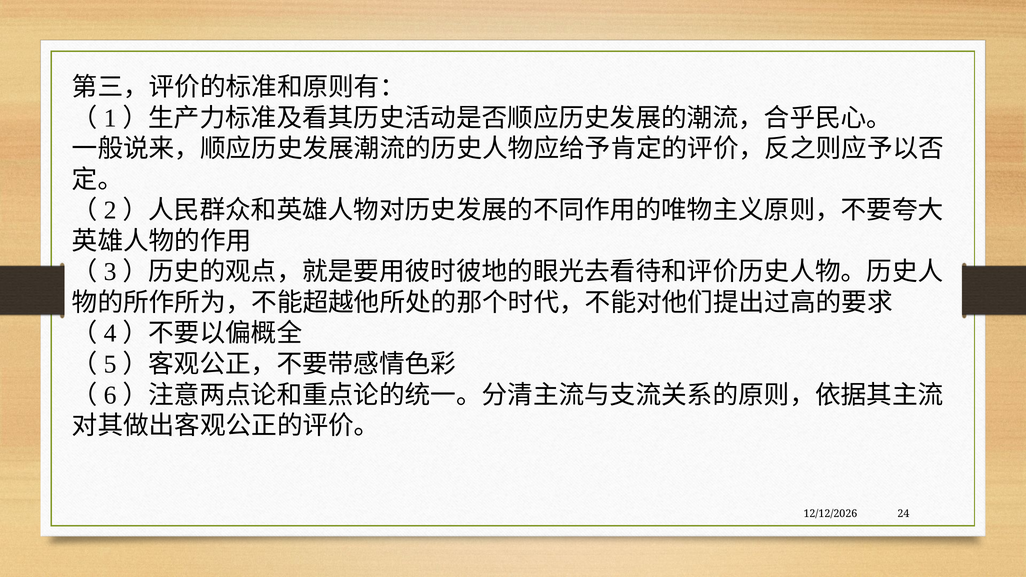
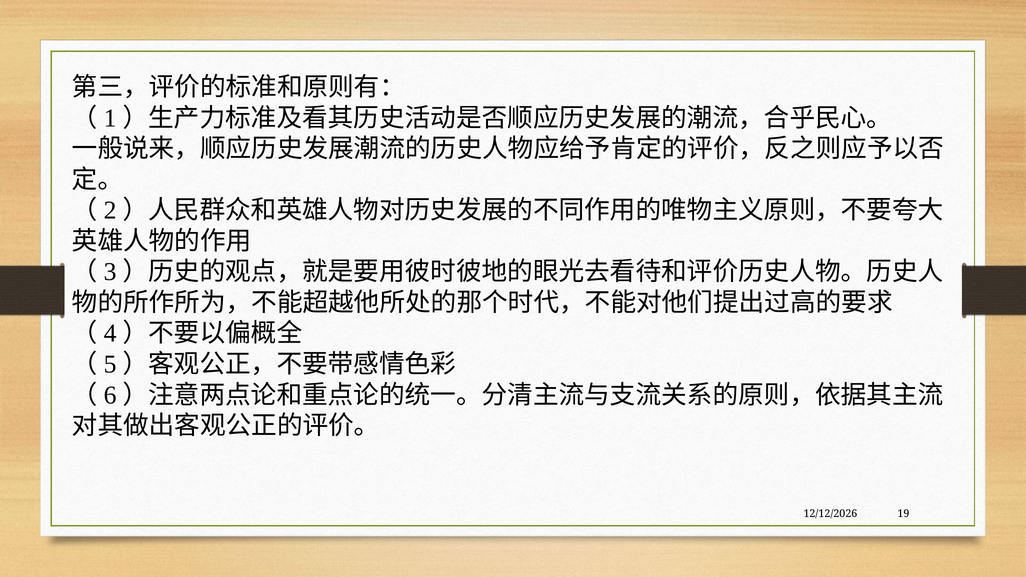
24: 24 -> 19 (903, 514)
